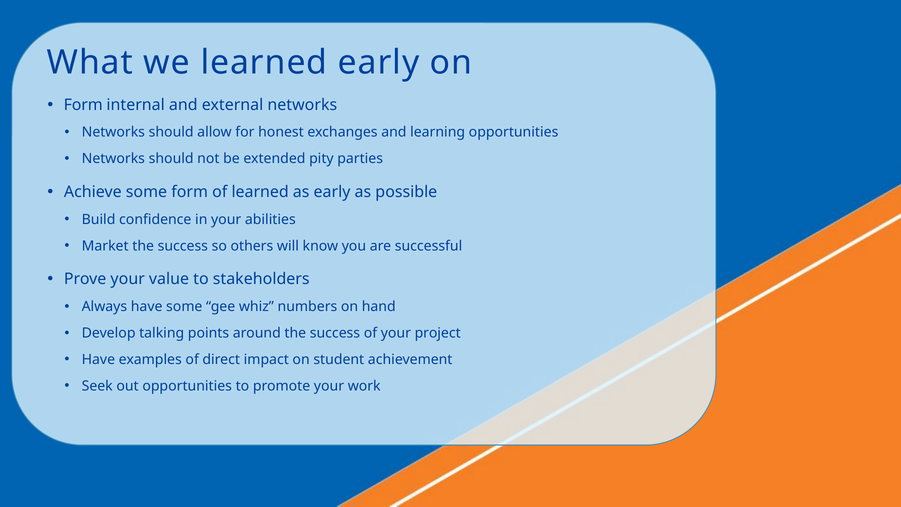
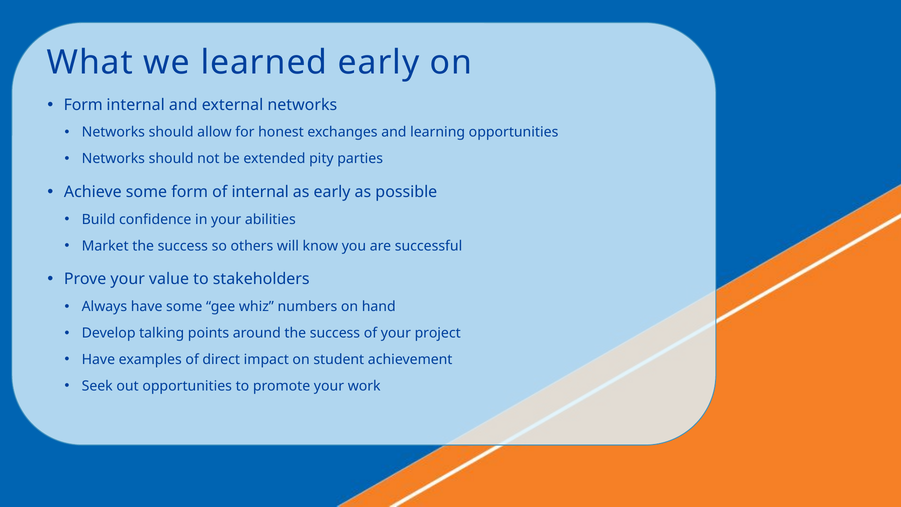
of learned: learned -> internal (260, 192)
